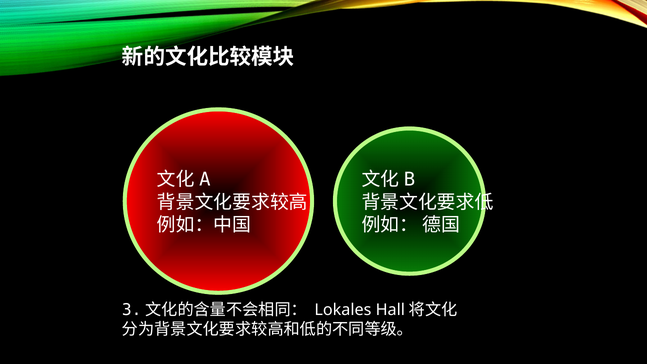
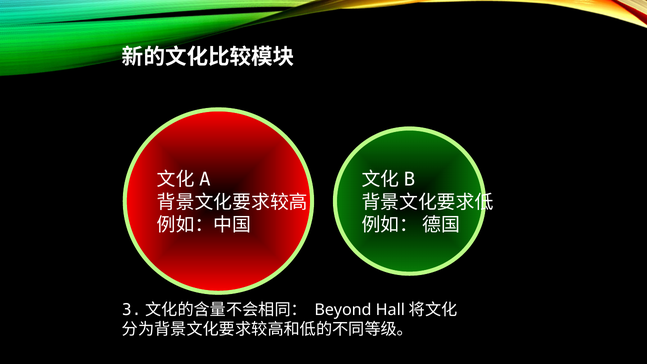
Lokales: Lokales -> Beyond (343, 310)
